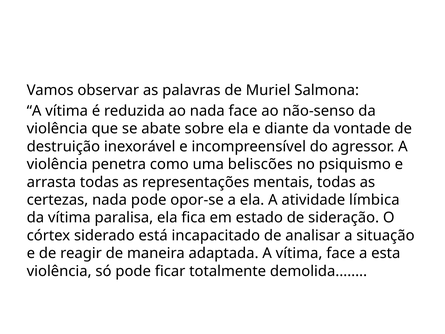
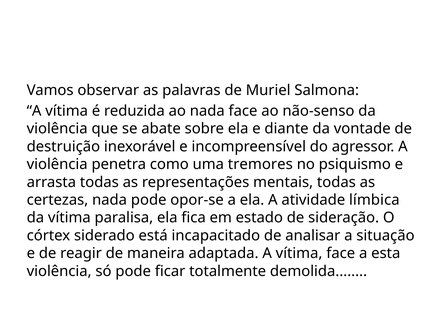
beliscões: beliscões -> tremores (260, 164)
